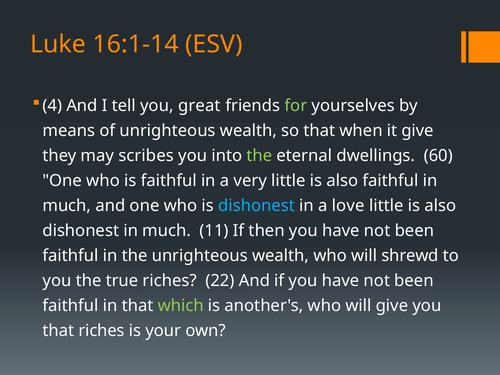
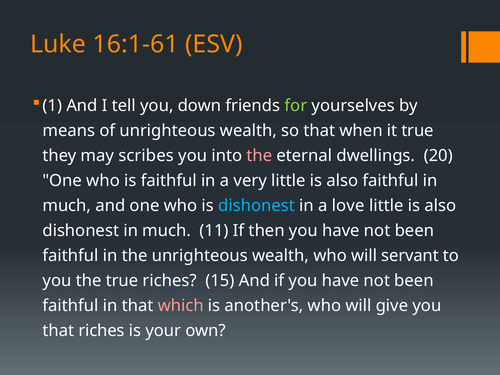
16:1-14: 16:1-14 -> 16:1-61 (136, 44)
4: 4 -> 1 (52, 106)
great: great -> down (199, 106)
it give: give -> true (418, 131)
the colour: light green -> pink (259, 156)
60: 60 -> 20 (438, 156)
shrewd: shrewd -> servant (410, 256)
22: 22 -> 15 (220, 281)
which colour: light green -> pink (181, 306)
